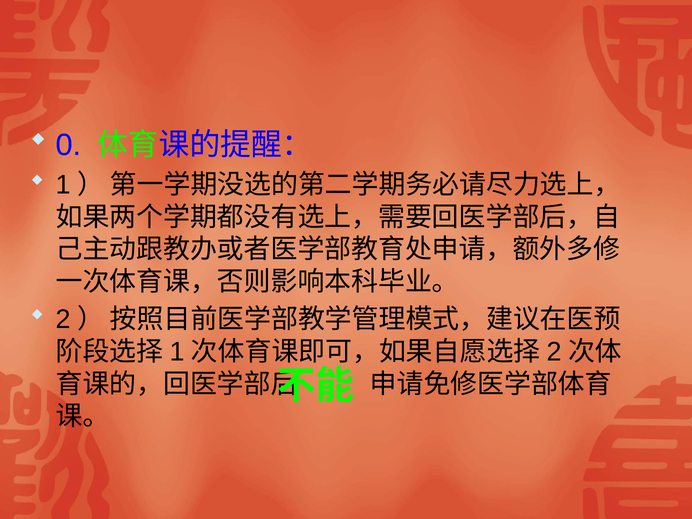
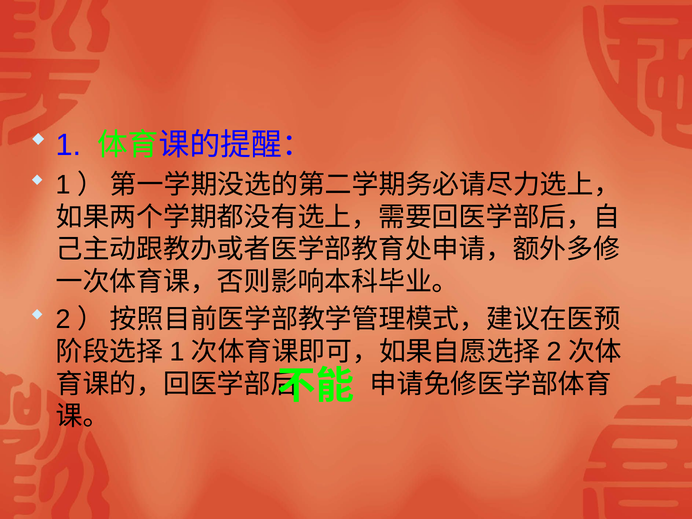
0: 0 -> 1 (69, 145)
